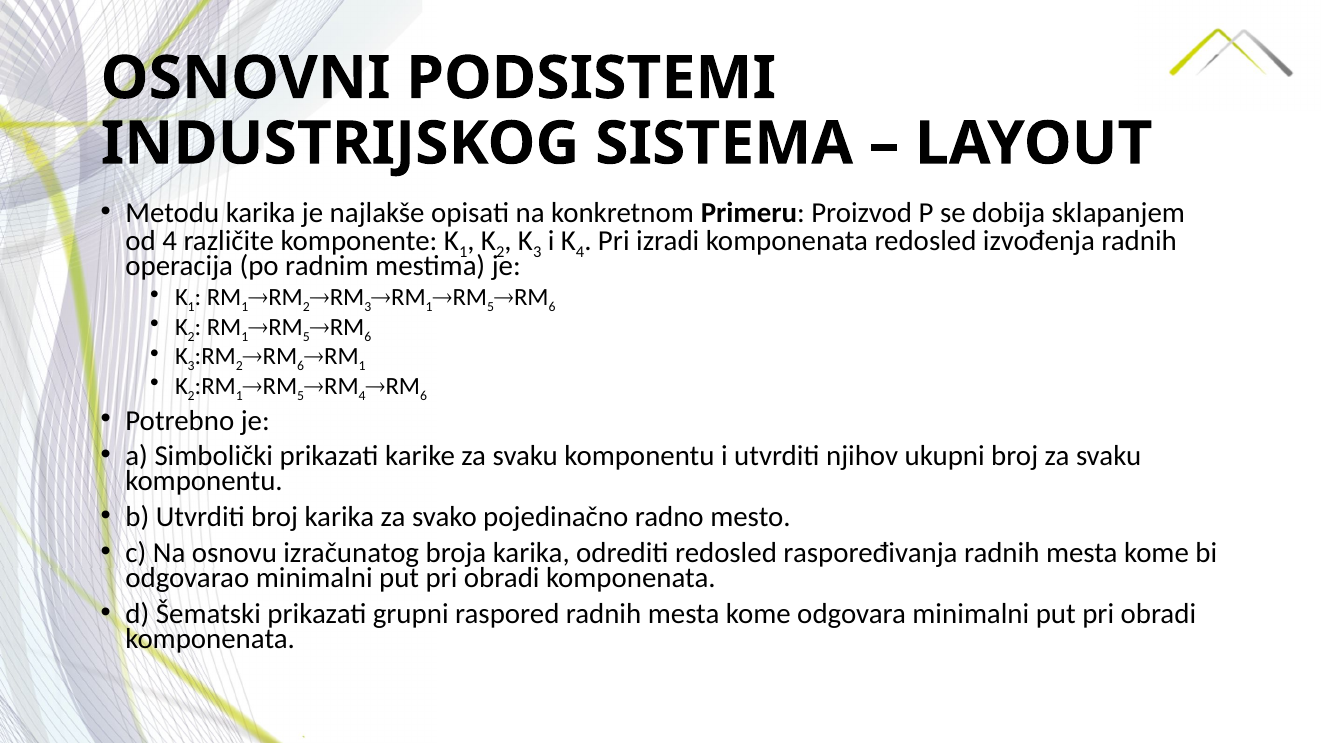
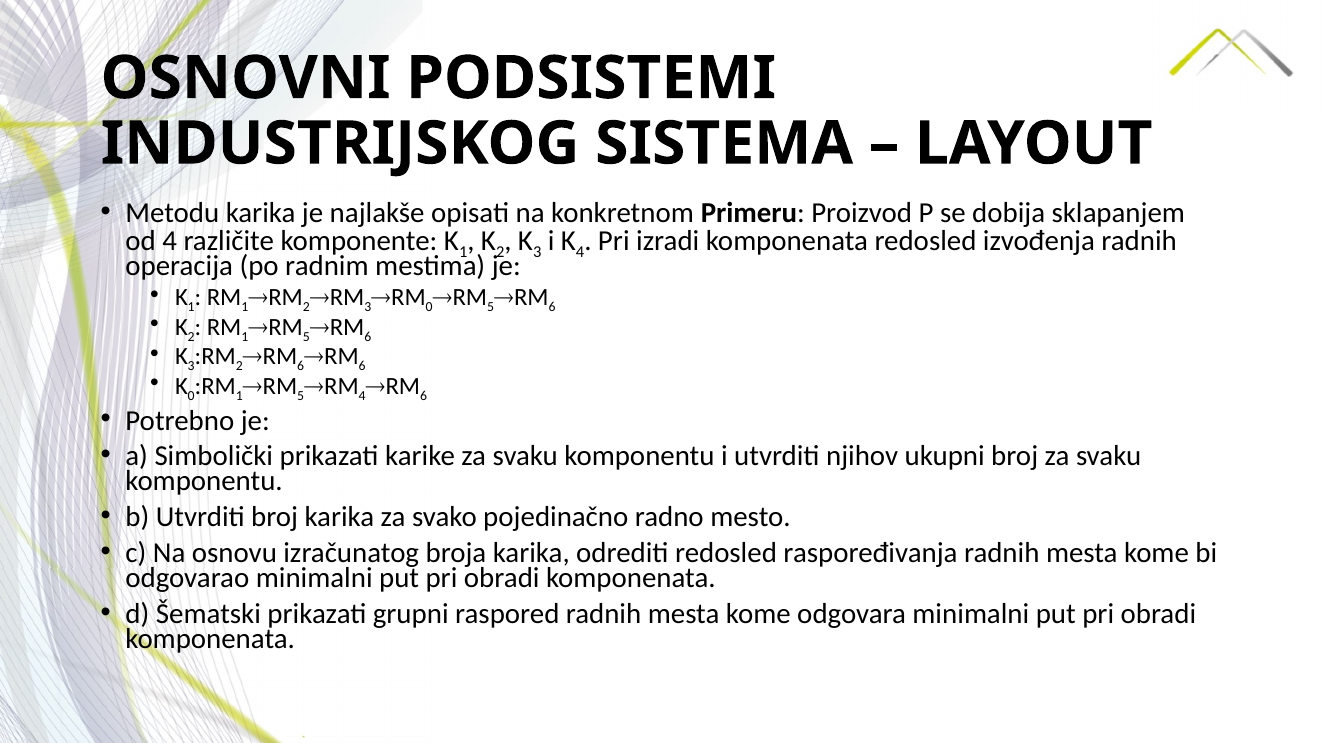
1: 1 -> 0 (429, 307)
1: 1 -> 6 (362, 366)
2: 2 -> 0 (191, 396)
